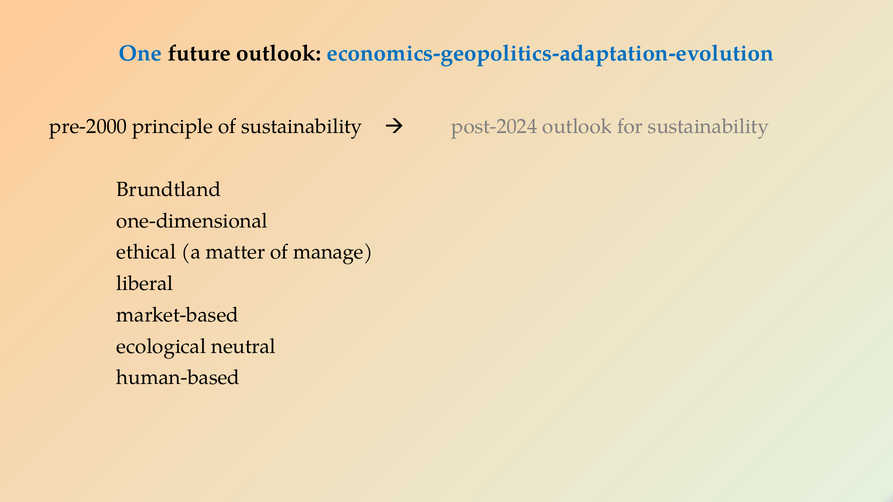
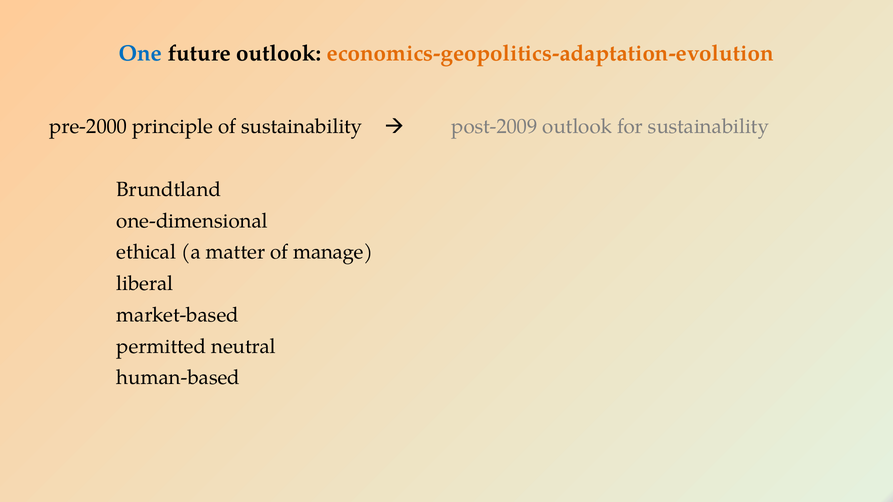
economics-geopolitics-adaptation-evolution colour: blue -> orange (550, 53)
post-2024: post-2024 -> post-2009 (494, 127)
ecological: ecological -> permitted (161, 346)
